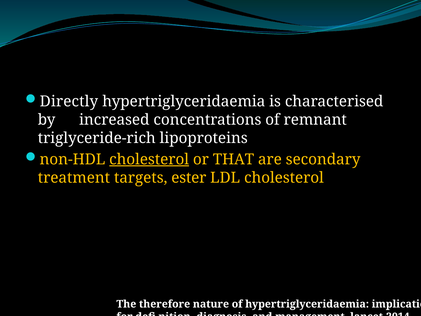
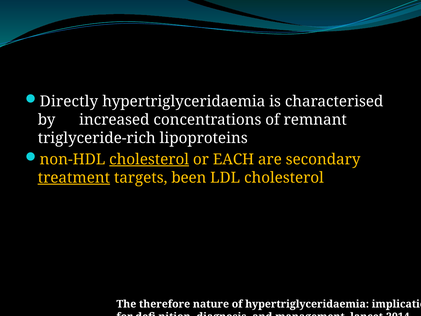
THAT: THAT -> EACH (233, 159)
treatment underline: none -> present (74, 178)
ester: ester -> been (189, 178)
